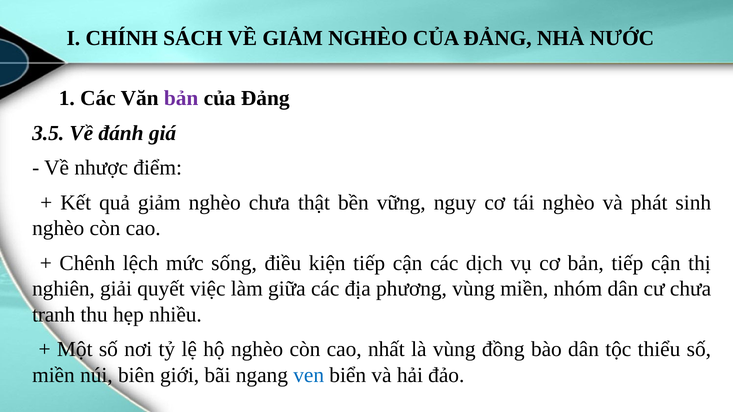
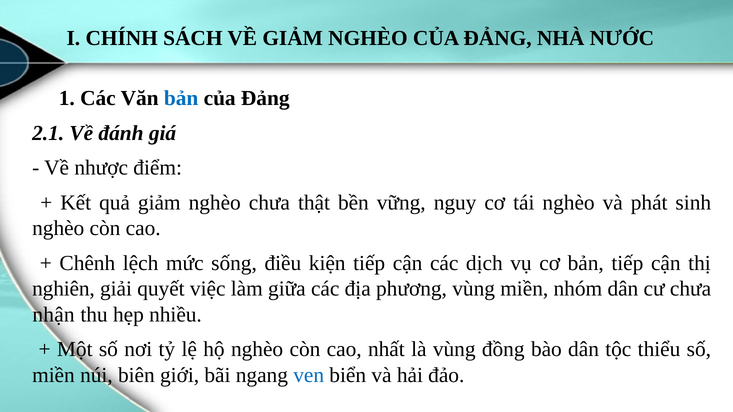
bản colour: purple -> blue (181, 98)
3.5: 3.5 -> 2.1 (48, 133)
tranh: tranh -> nhận (54, 315)
